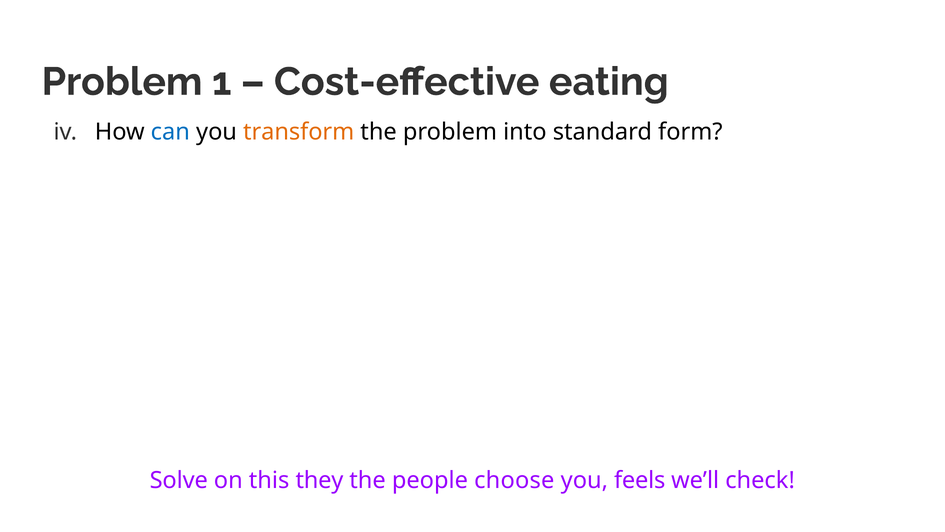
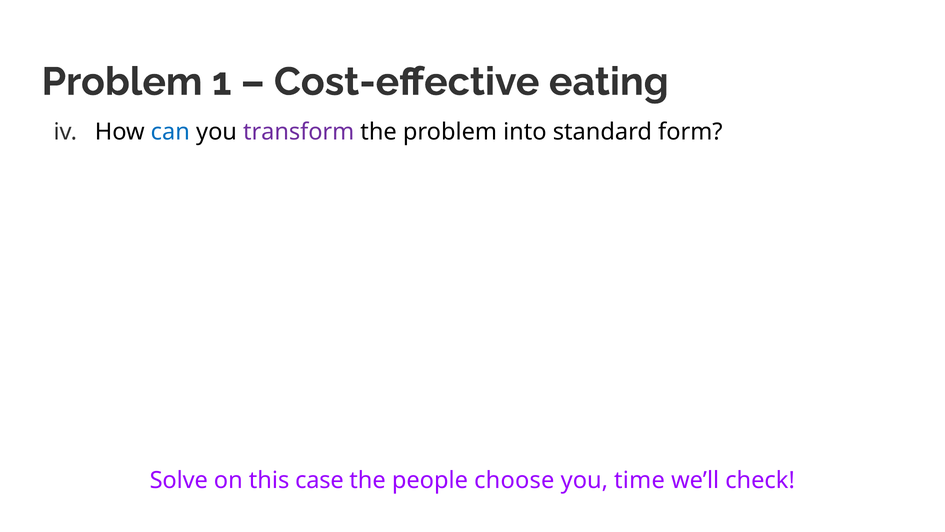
transform colour: orange -> purple (299, 132)
they: they -> case (319, 480)
feels: feels -> time (639, 480)
